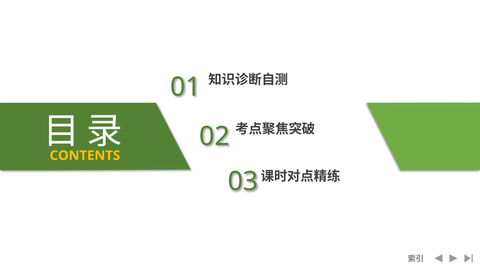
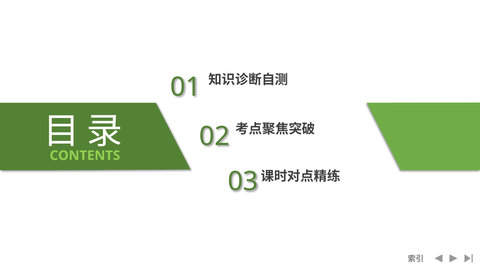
CONTENTS colour: yellow -> light green (85, 156)
